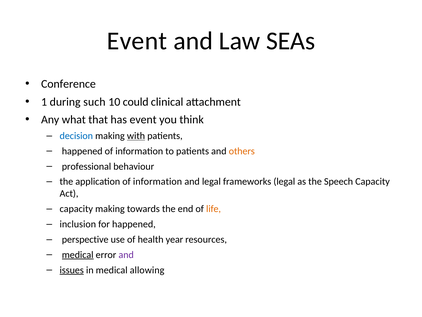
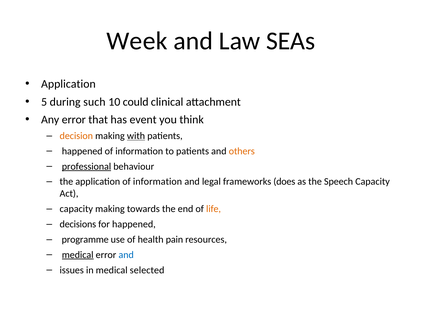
Event: Event -> Week (137, 41)
Conference: Conference -> Application (68, 84)
1: 1 -> 5 (44, 102)
Any what: what -> error (74, 119)
decision colour: blue -> orange (76, 136)
professional underline: none -> present (86, 166)
frameworks legal: legal -> does (284, 181)
inclusion: inclusion -> decisions (78, 224)
perspective: perspective -> programme (85, 239)
year: year -> pain (174, 239)
and colour: purple -> blue (126, 254)
issues underline: present -> none (72, 270)
allowing: allowing -> selected (147, 270)
